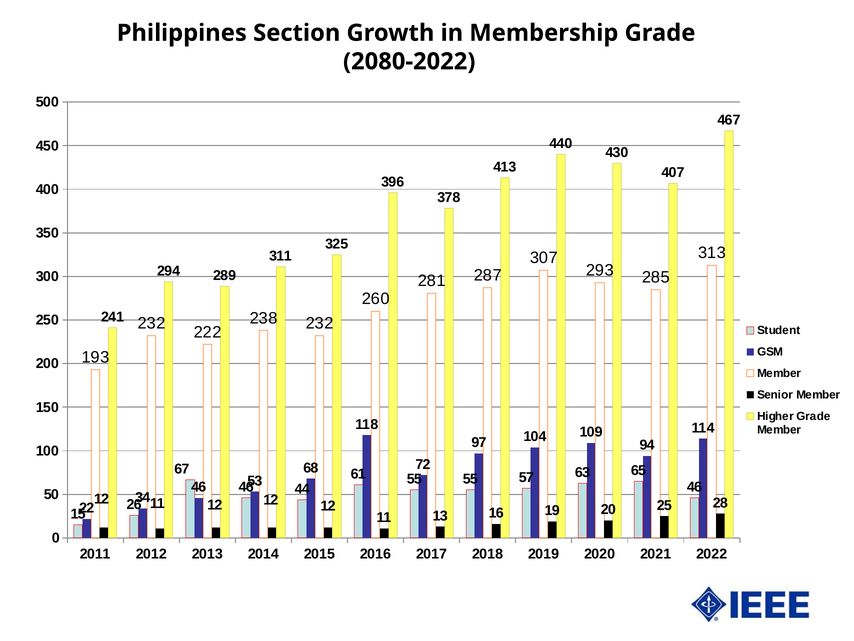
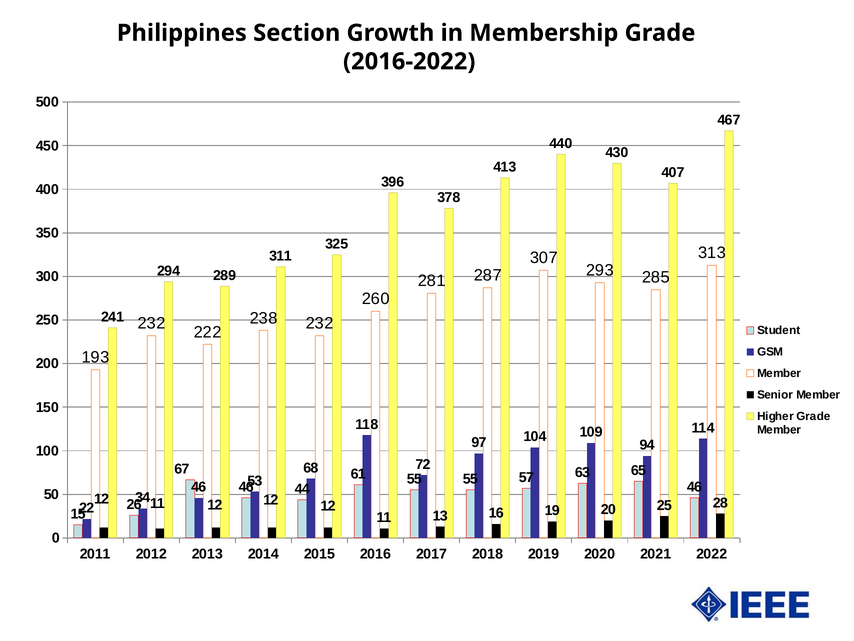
2080-2022: 2080-2022 -> 2016-2022 (409, 61)
